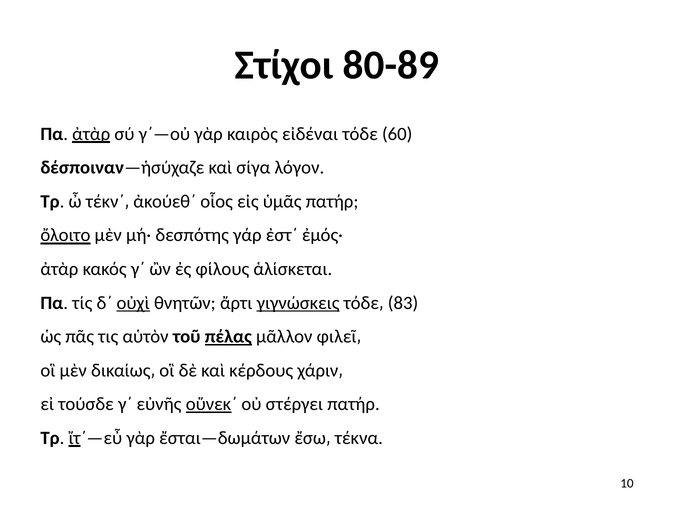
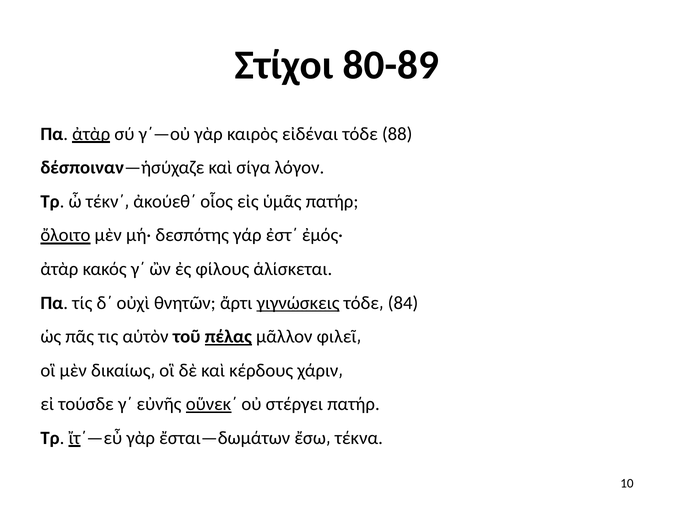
60: 60 -> 88 (397, 134)
οὐχὶ underline: present -> none (133, 303)
83: 83 -> 84 (403, 303)
